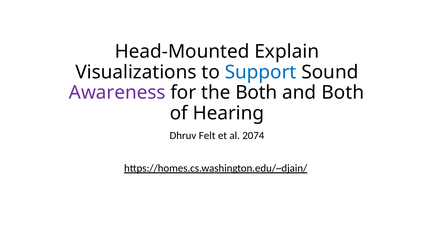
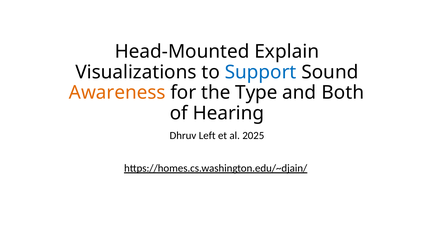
Awareness colour: purple -> orange (117, 93)
the Both: Both -> Type (256, 93)
Felt: Felt -> Left (207, 136)
2074: 2074 -> 2025 (253, 136)
